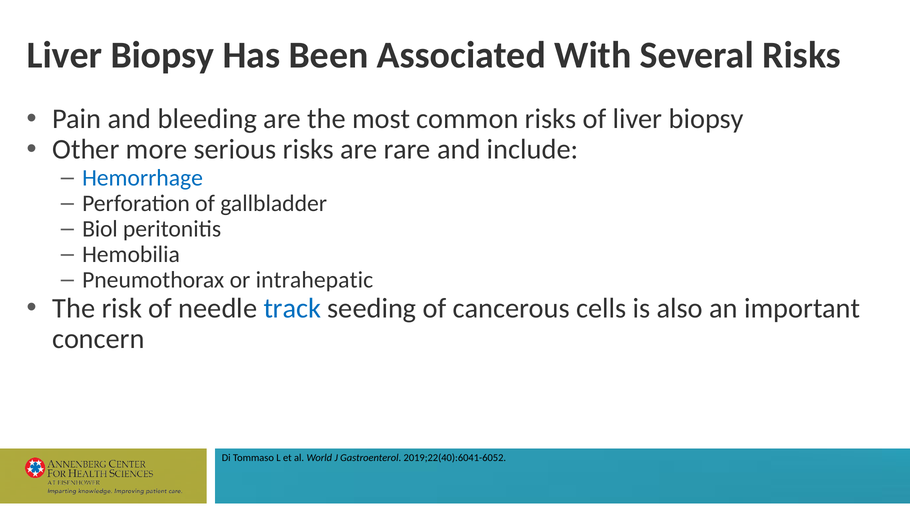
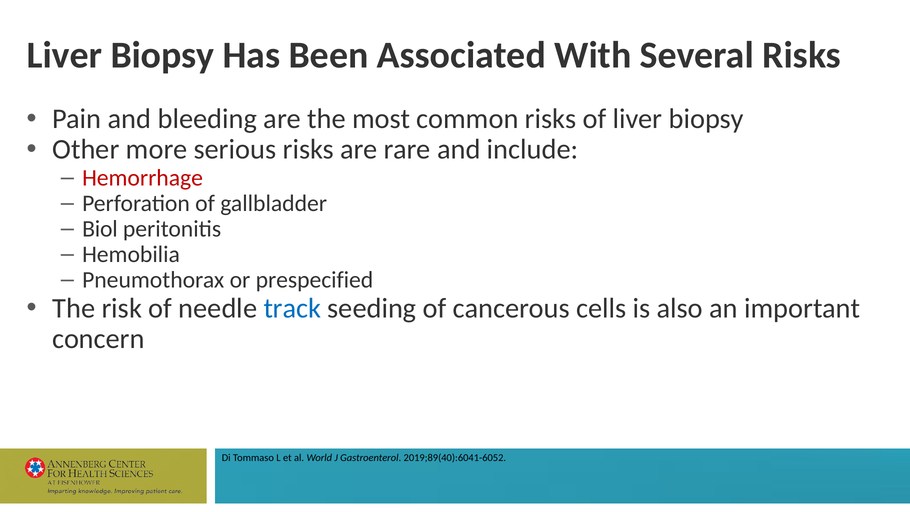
Hemorrhage colour: blue -> red (143, 178)
intrahepatic: intrahepatic -> prespecified (314, 280)
2019;22(40):6041-6052: 2019;22(40):6041-6052 -> 2019;89(40):6041-6052 (455, 458)
